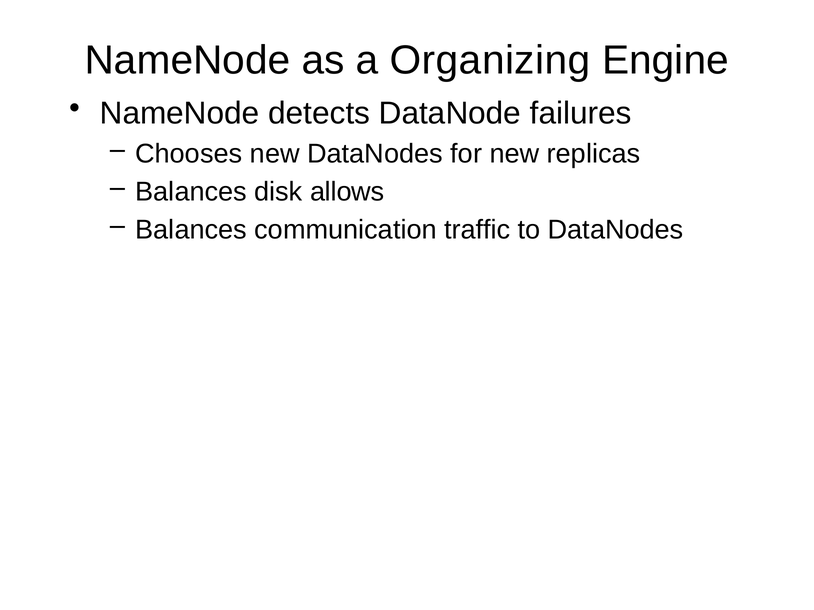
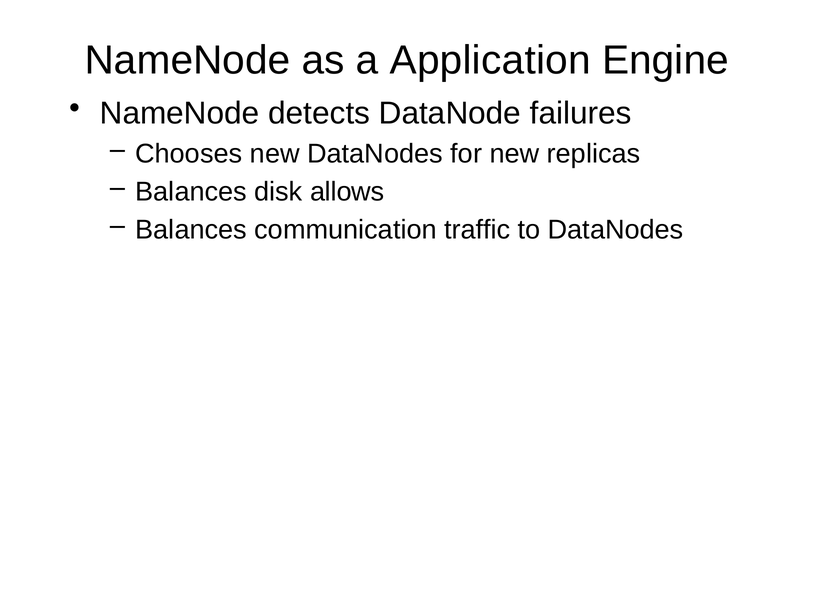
Organizing: Organizing -> Application (490, 60)
